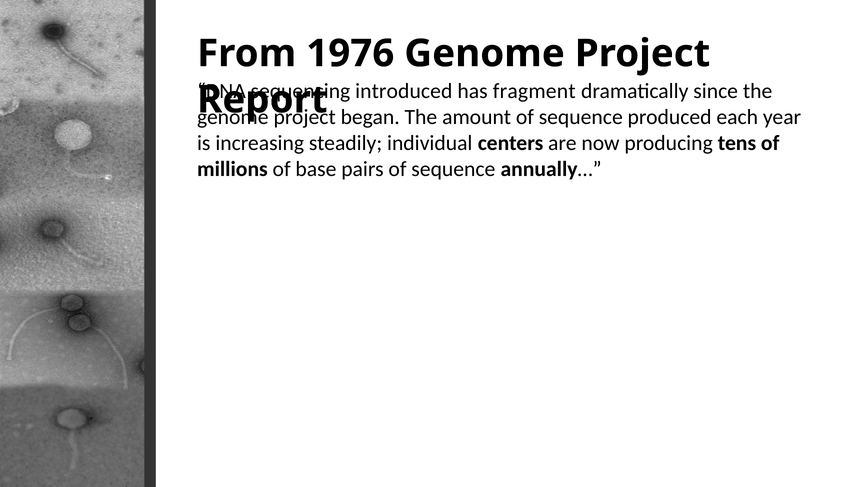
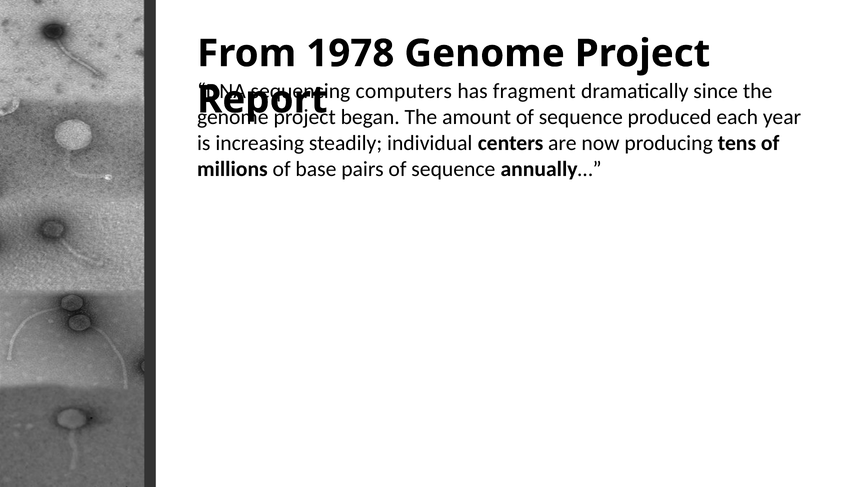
1976: 1976 -> 1978 (350, 54)
introduced: introduced -> computers (404, 91)
